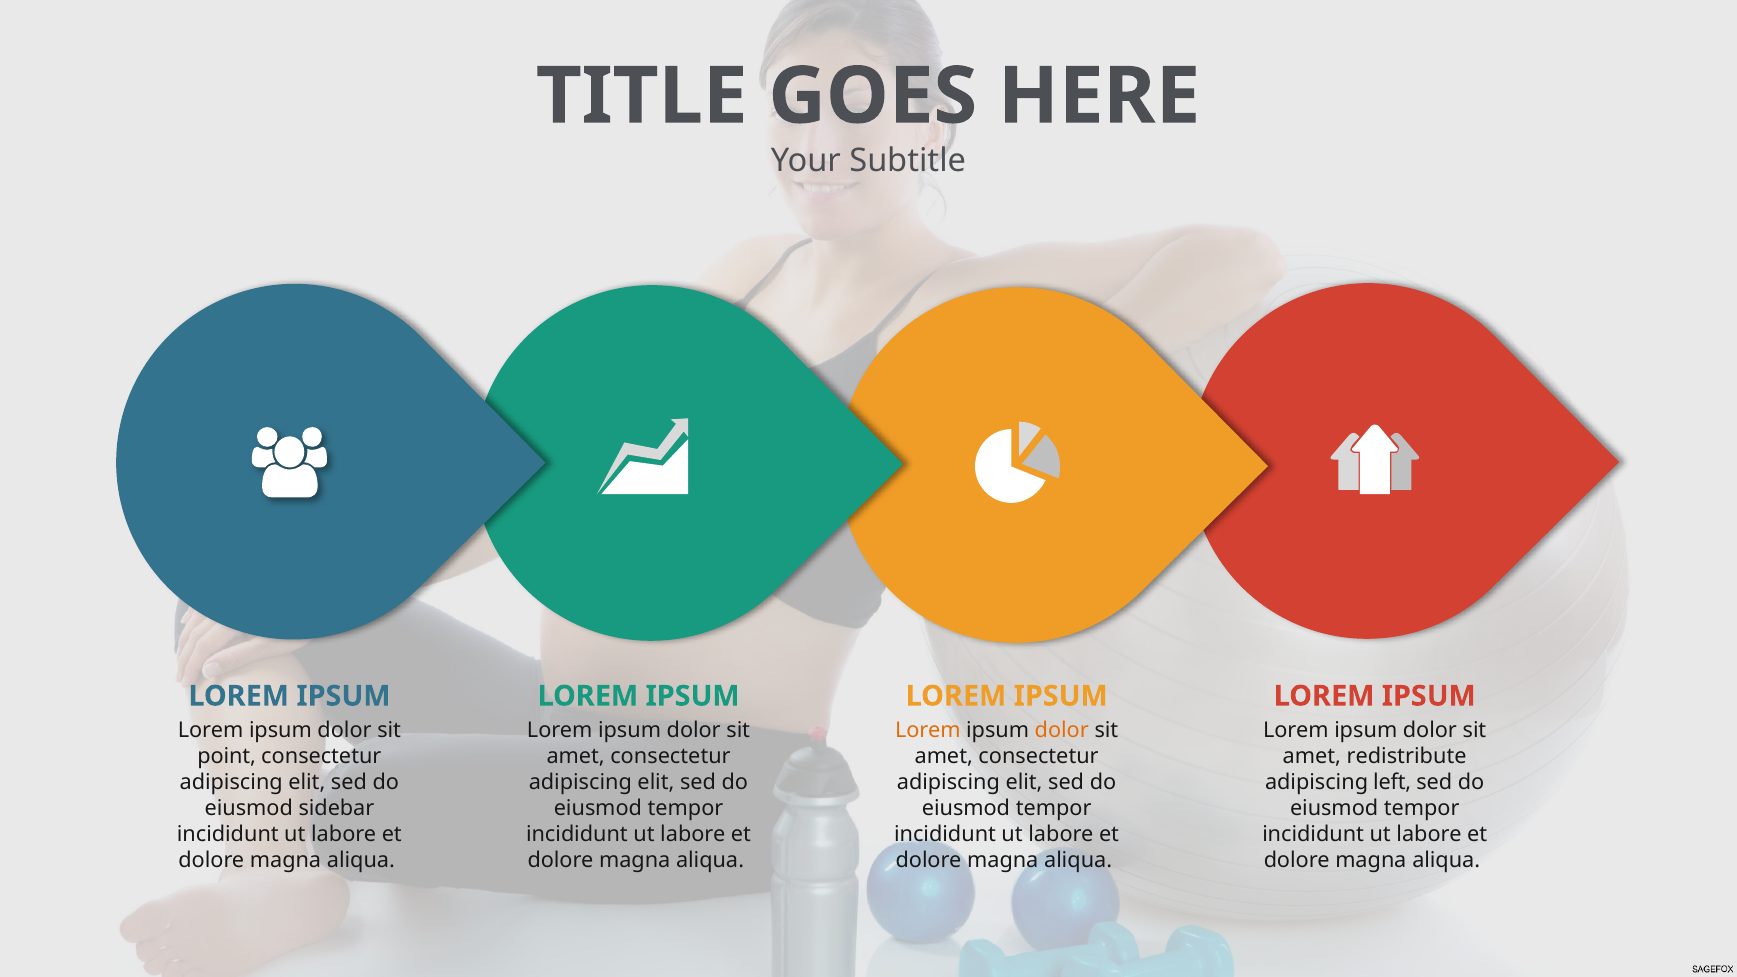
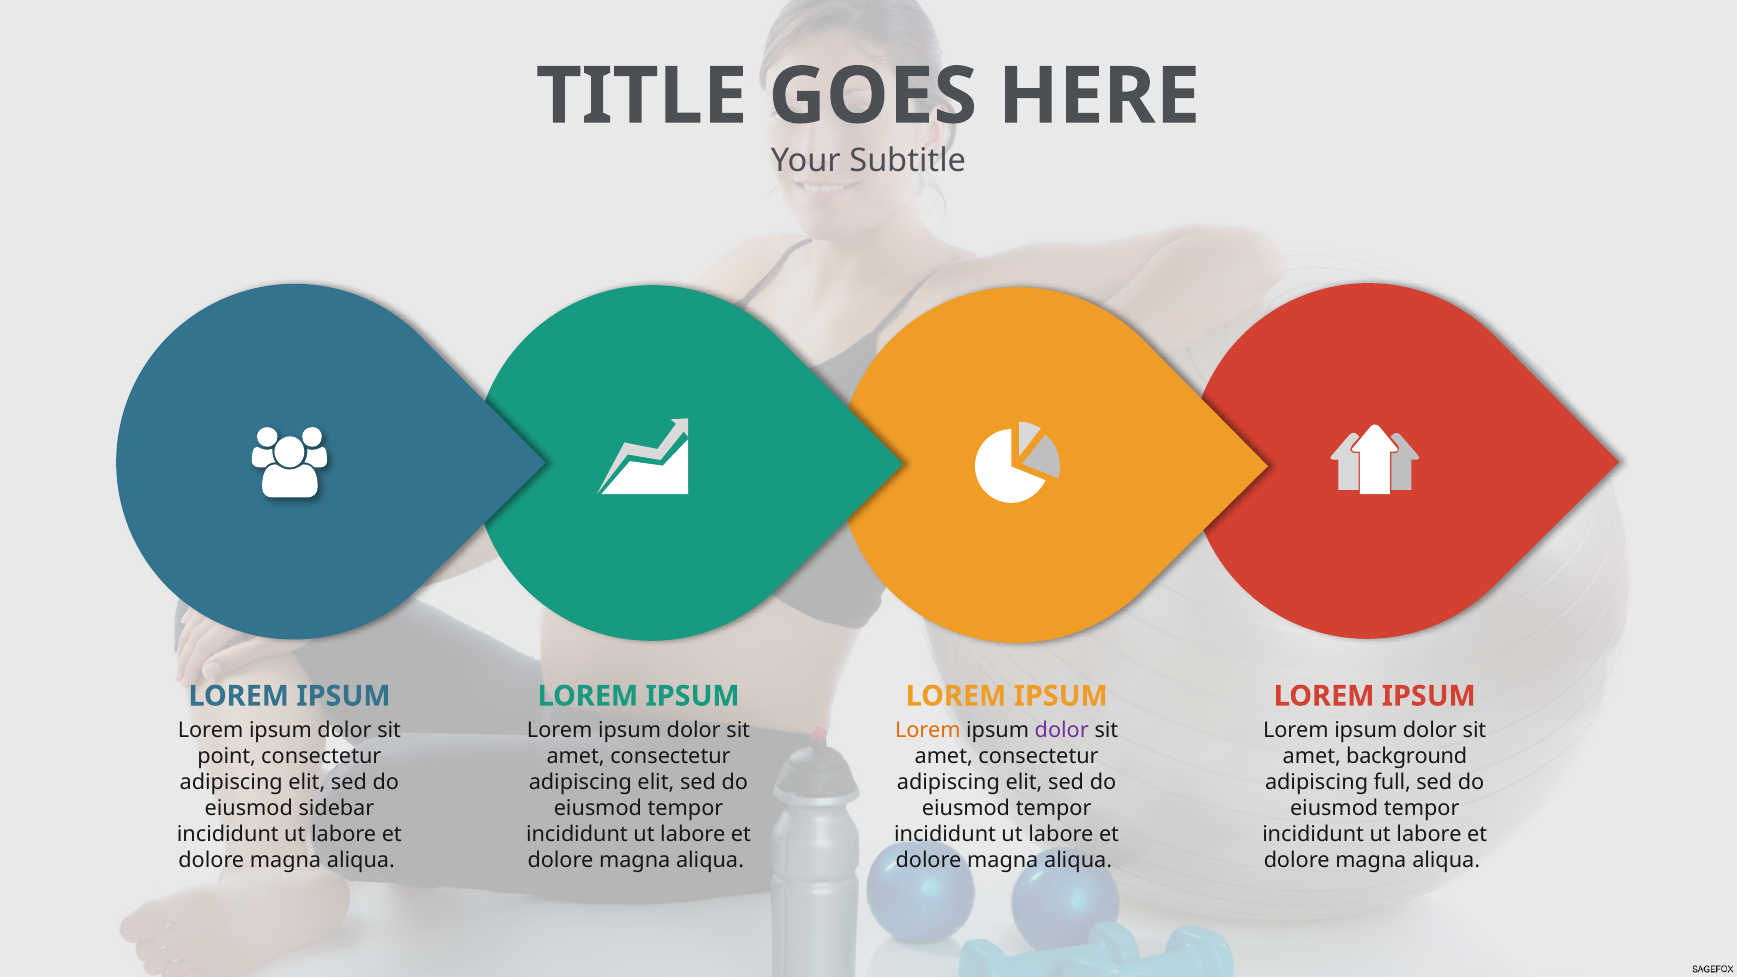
dolor colour: orange -> purple (1062, 730)
redistribute: redistribute -> background (1407, 756)
left: left -> full (1392, 782)
